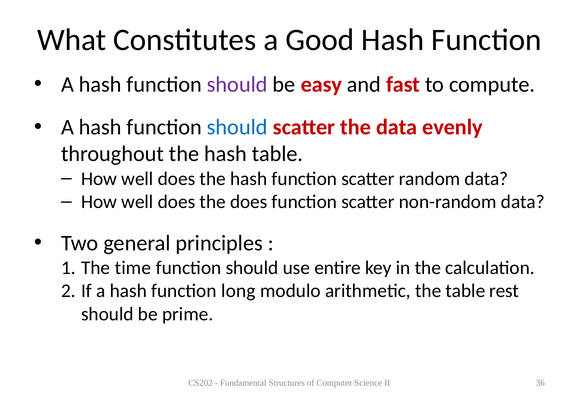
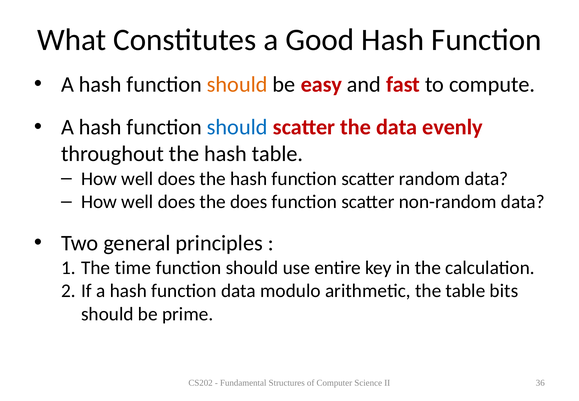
should colour: purple -> orange (237, 84)
function long: long -> data (238, 291)
rest: rest -> bits (504, 291)
